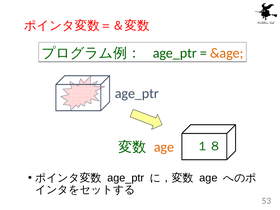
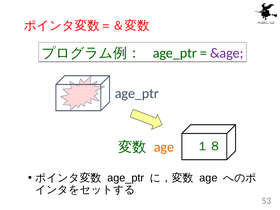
&age colour: orange -> purple (227, 53)
